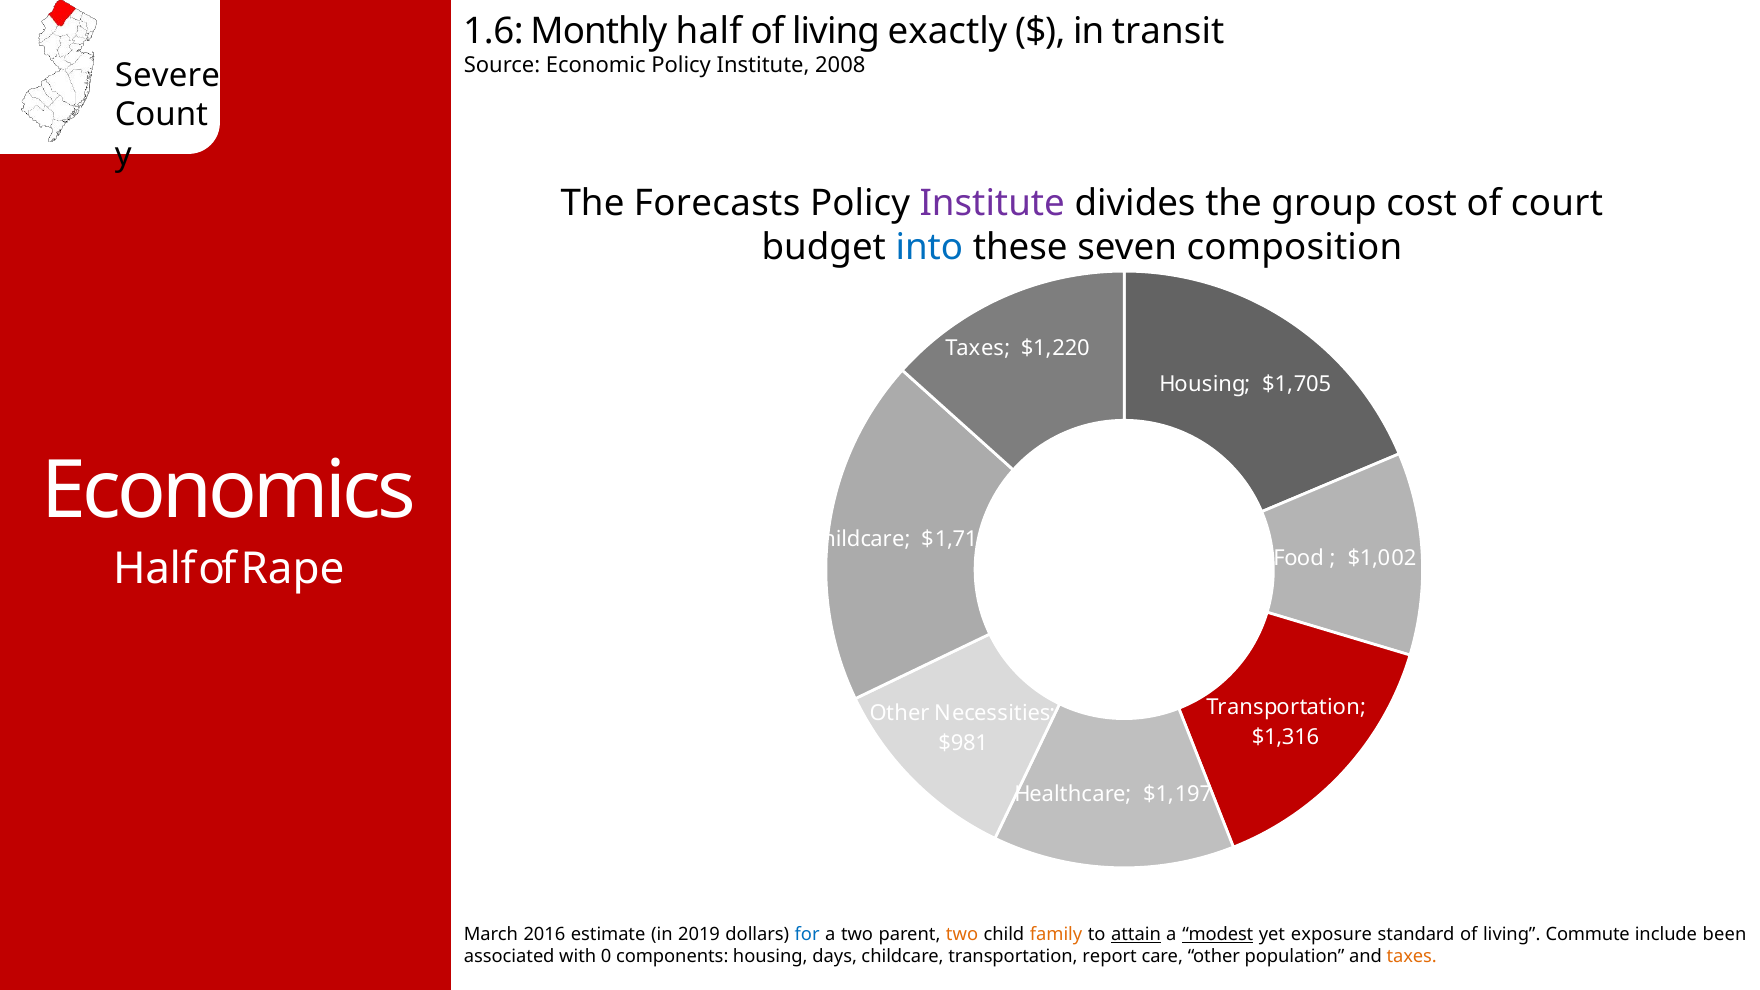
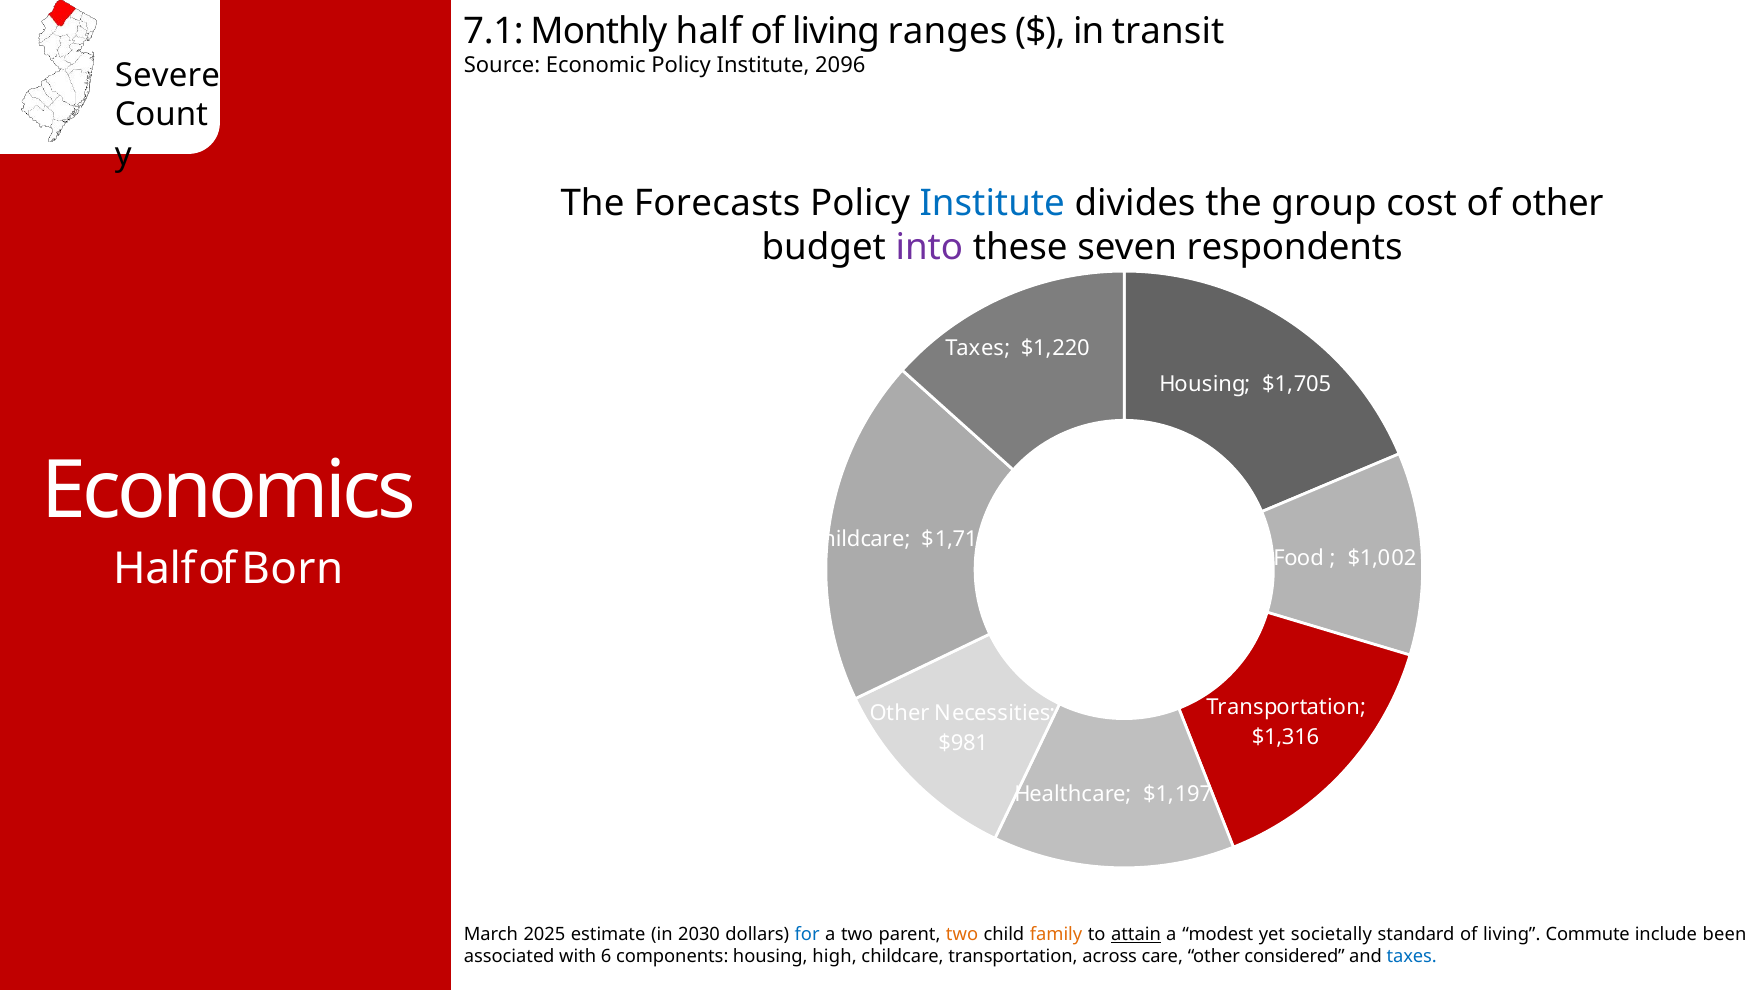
1.6: 1.6 -> 7.1 (493, 31)
exactly: exactly -> ranges (948, 31)
2008: 2008 -> 2096 (840, 65)
Institute colour: purple -> blue (992, 204)
of court: court -> other (1557, 204)
into colour: blue -> purple (929, 248)
composition: composition -> respondents (1295, 248)
Rape: Rape -> Born (292, 569)
2016: 2016 -> 2025 (544, 935)
2019: 2019 -> 2030 (699, 935)
modest underline: present -> none (1218, 935)
exposure: exposure -> societally (1331, 935)
0: 0 -> 6 (606, 957)
days: days -> high (835, 957)
report: report -> across (1110, 957)
population: population -> considered (1295, 957)
taxes colour: orange -> blue (1412, 957)
